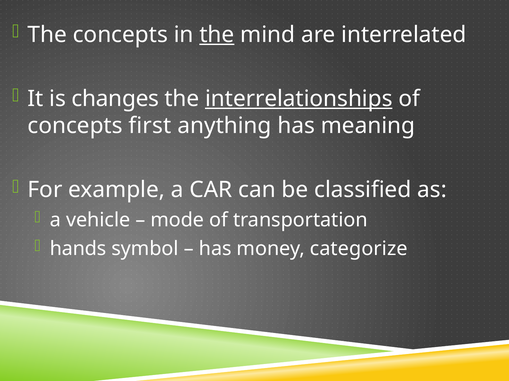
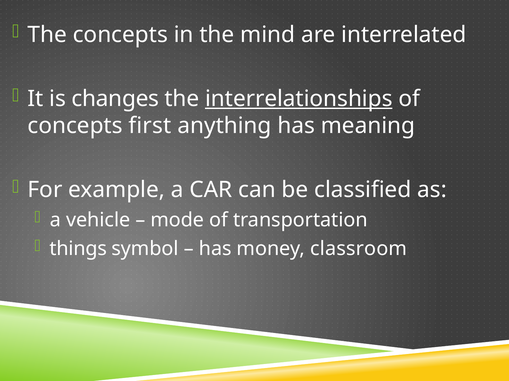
the underline: present -> none (217, 35)
hands: hands -> things (78, 249)
categorize: categorize -> classroom (359, 249)
